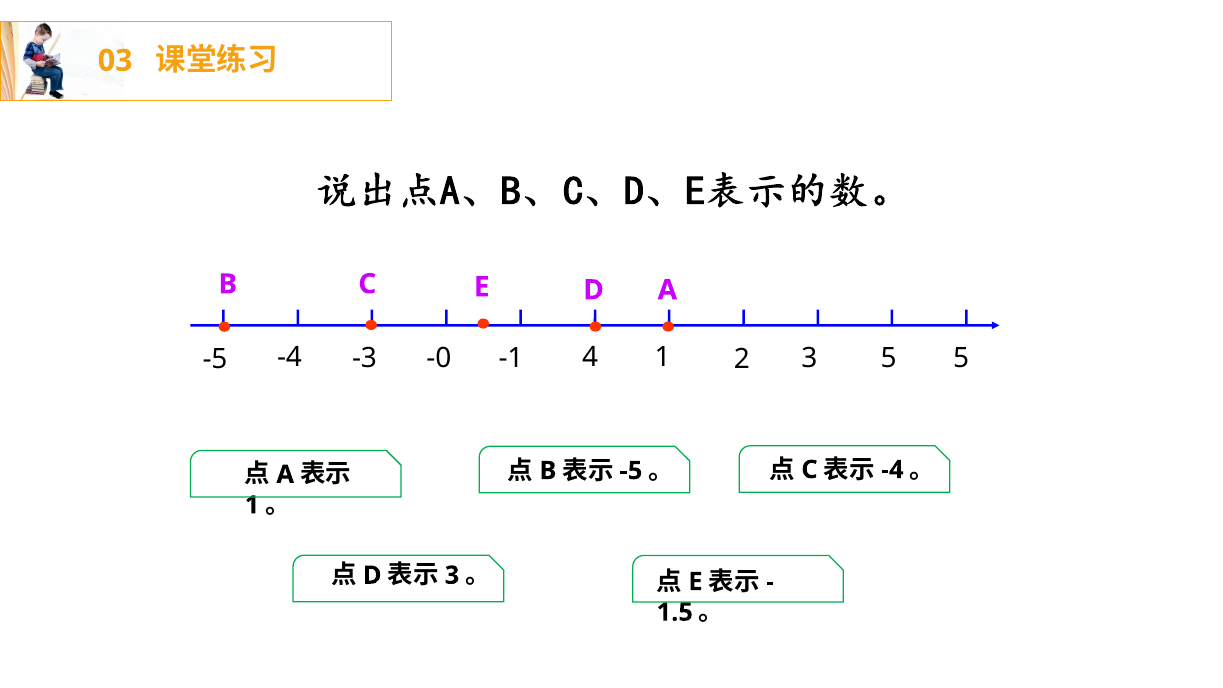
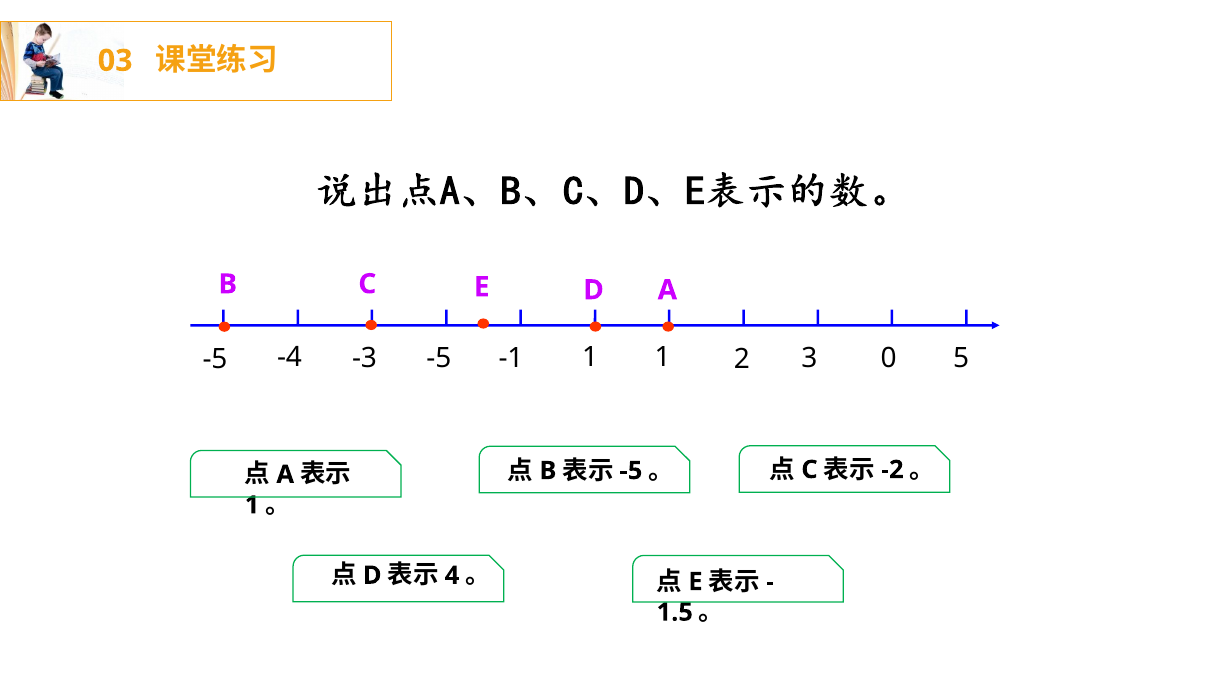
-3 -0: -0 -> -5 (439, 358)
-1 4: 4 -> 1 (590, 357)
3 5: 5 -> 0 (889, 359)
-4: -4 -> -2 (892, 470)
3: 3 -> 4 (452, 575)
